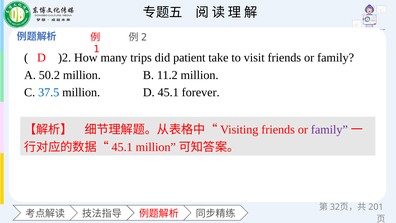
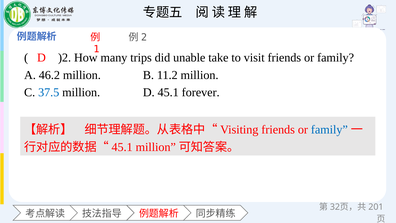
patient: patient -> unable (189, 58)
50.2: 50.2 -> 46.2 (49, 75)
family colour: purple -> blue (329, 130)
